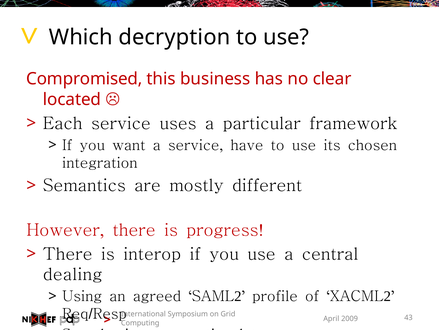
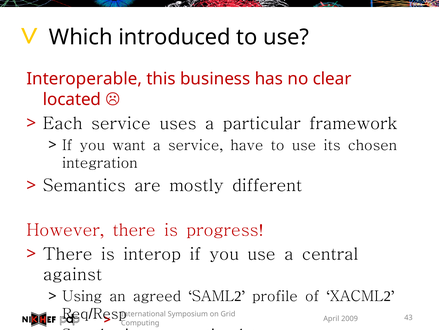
decryption: decryption -> introduced (175, 37)
Compromised: Compromised -> Interoperable (84, 79)
dealing: dealing -> against (73, 274)
